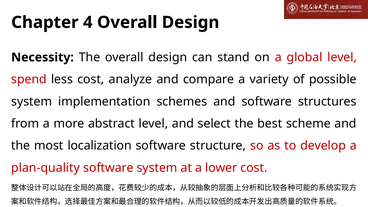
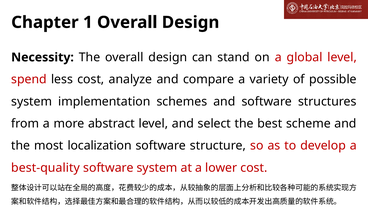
4: 4 -> 1 (88, 22)
plan-quality: plan-quality -> best-quality (46, 168)
